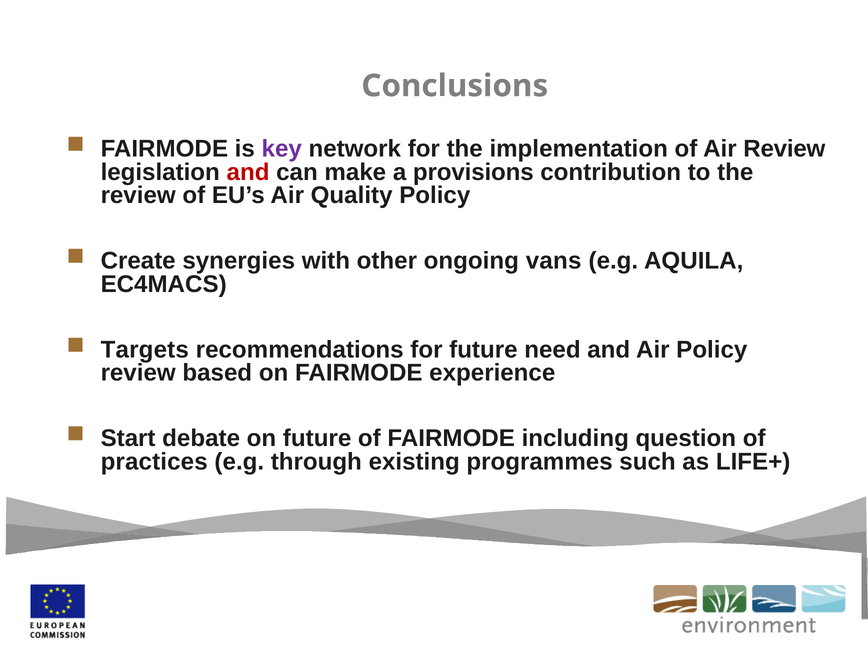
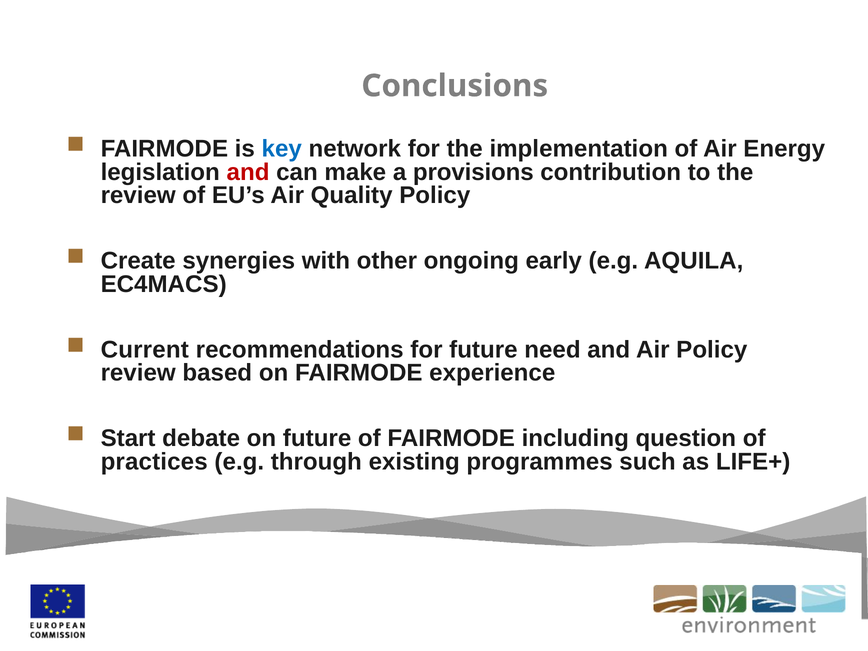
key colour: purple -> blue (282, 149)
Air Review: Review -> Energy (784, 149)
vans: vans -> early (554, 261)
Targets: Targets -> Current (145, 350)
